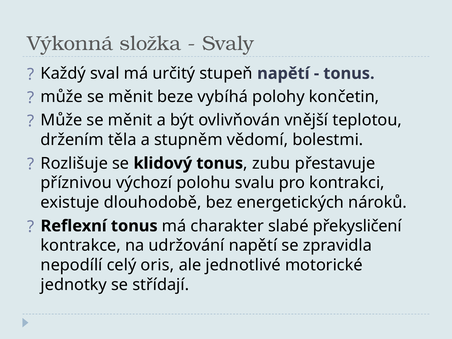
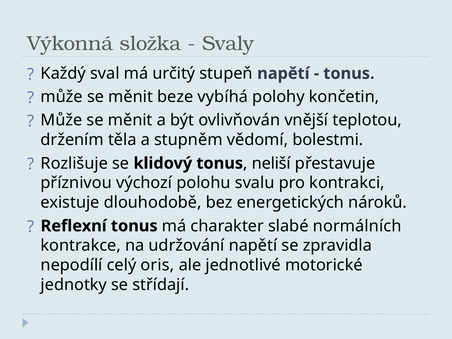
zubu: zubu -> neliší (271, 163)
překysličení: překysličení -> normálních (357, 226)
